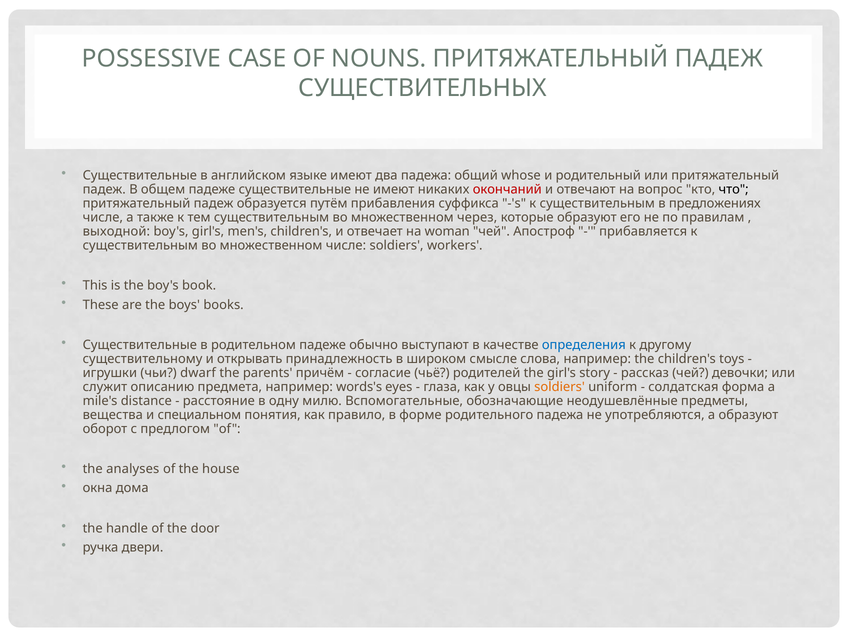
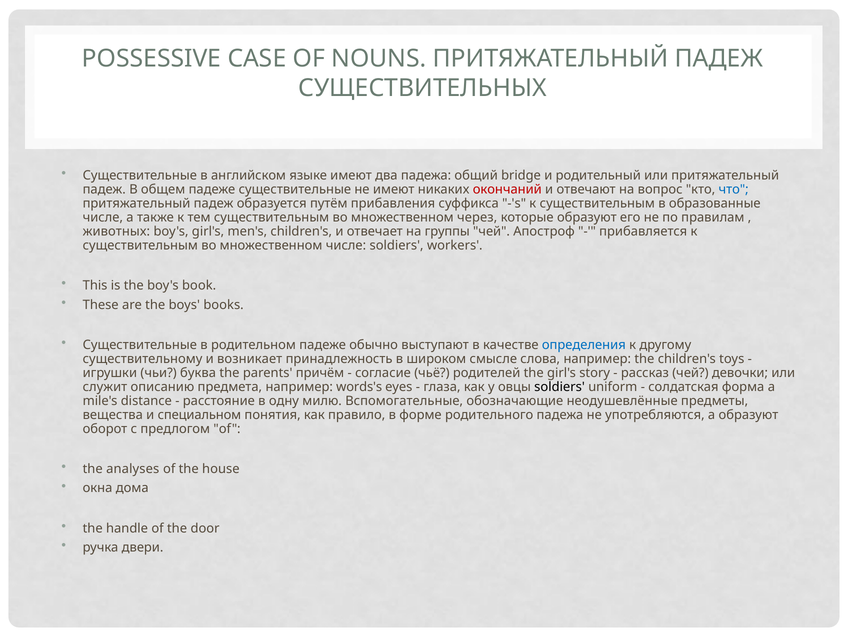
whose: whose -> bridge (521, 175)
что colour: black -> blue (734, 189)
предложениях: предложениях -> образованные (715, 203)
выходной: выходной -> животных (116, 231)
woman: woman -> группы (447, 231)
открывать: открывать -> возникает (250, 359)
dwarf: dwarf -> буква (198, 373)
soldiers colour: orange -> black (560, 387)
